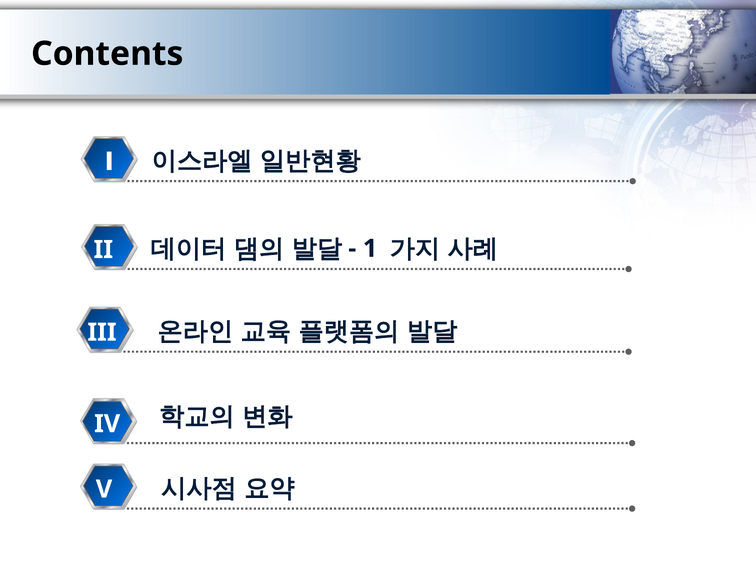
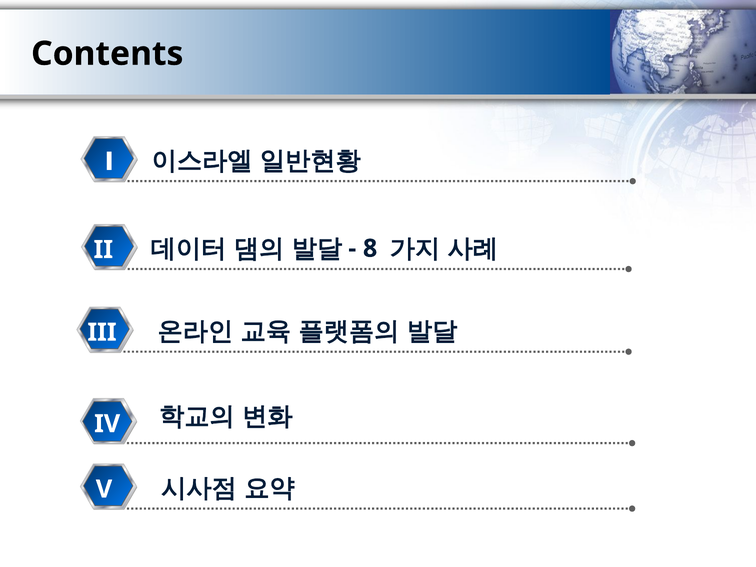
1: 1 -> 8 (370, 248)
